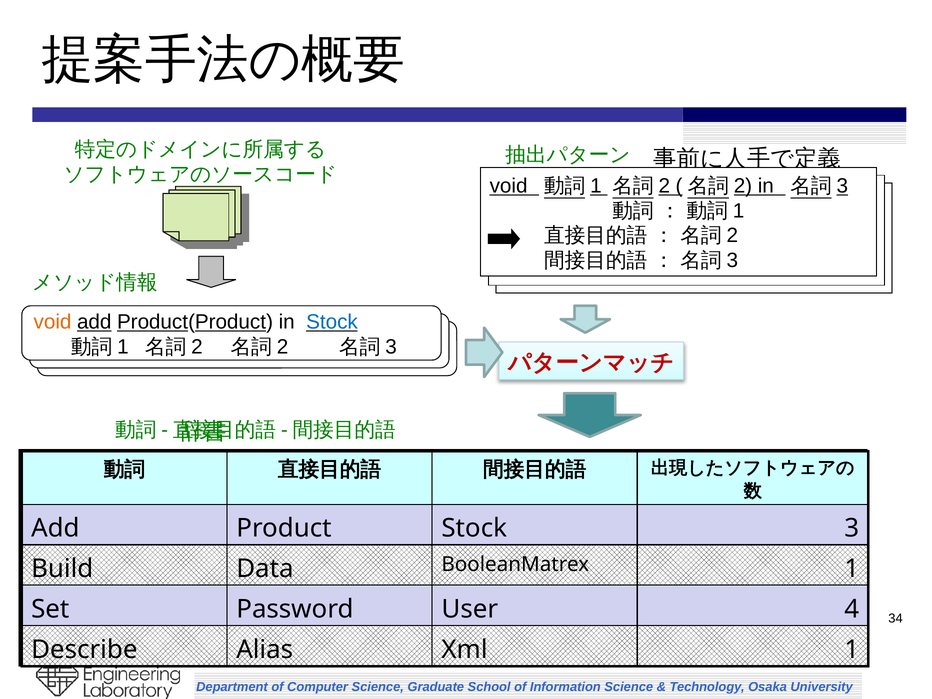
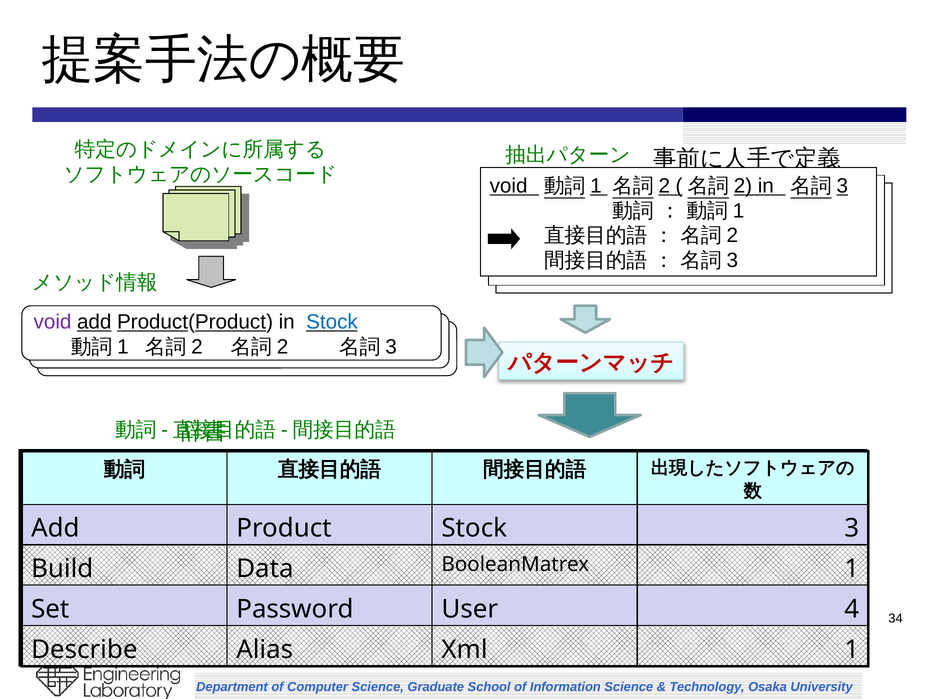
void colour: orange -> purple (53, 322)
